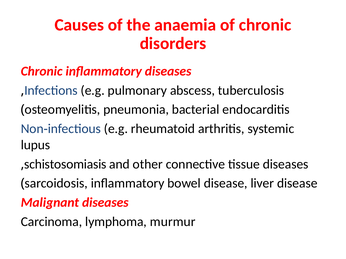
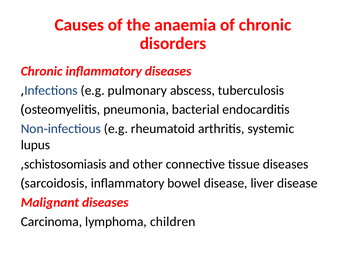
murmur: murmur -> children (173, 222)
